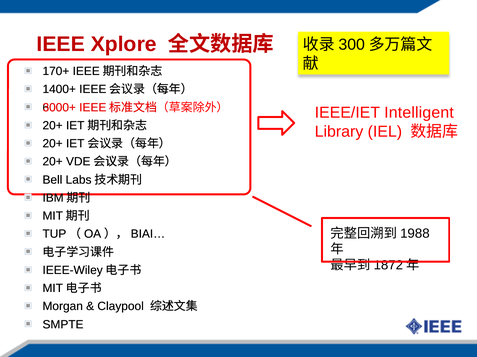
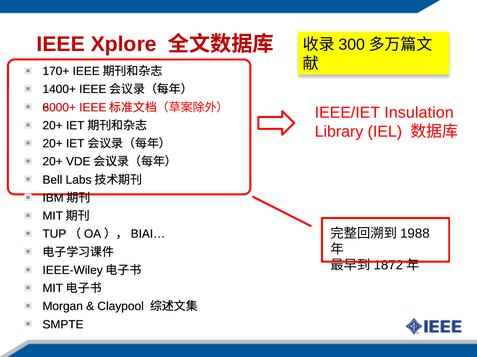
Intelligent: Intelligent -> Insulation (419, 113)
